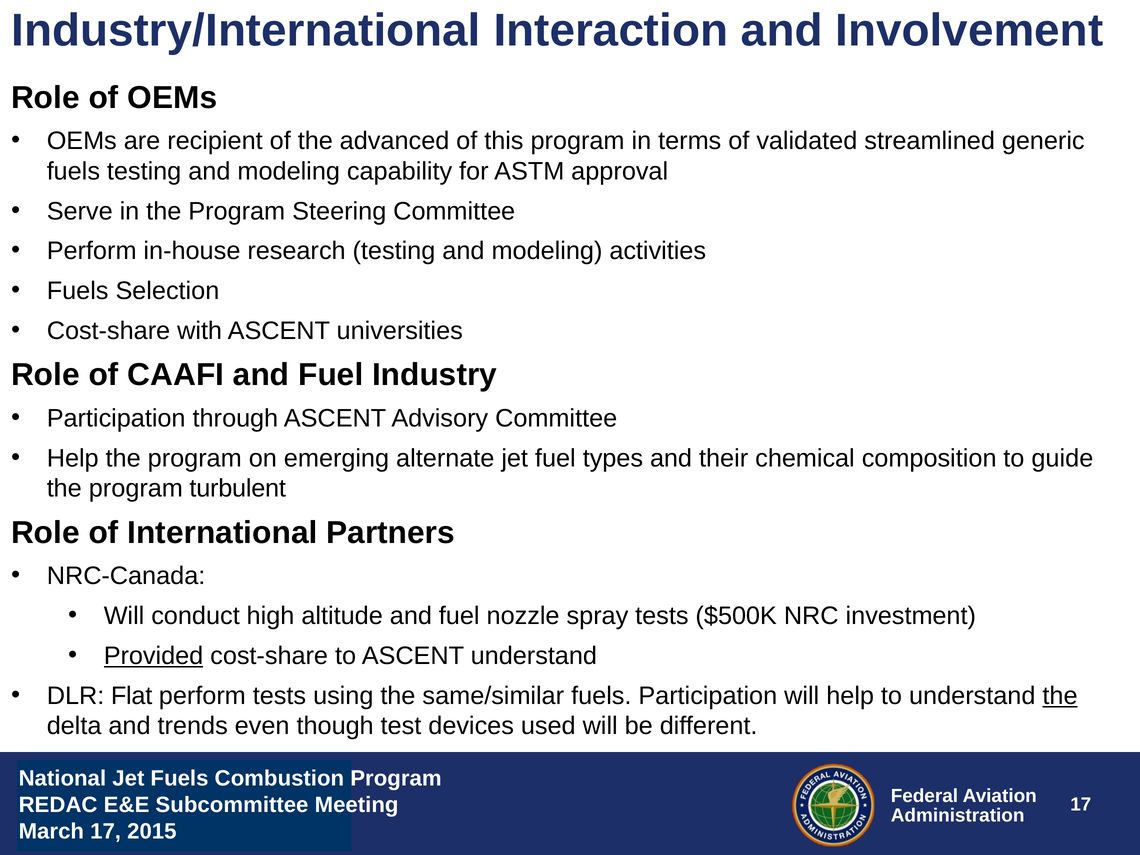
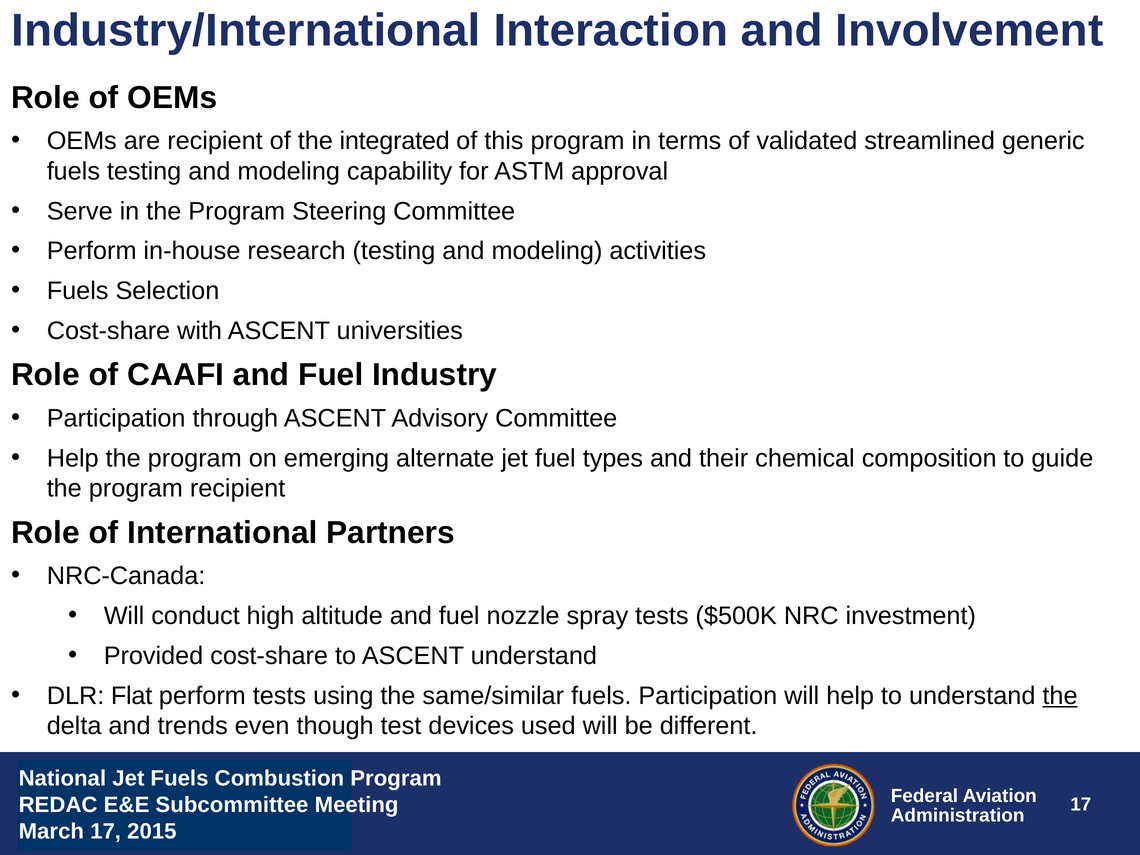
advanced: advanced -> integrated (395, 141)
program turbulent: turbulent -> recipient (238, 489)
Provided underline: present -> none (154, 656)
